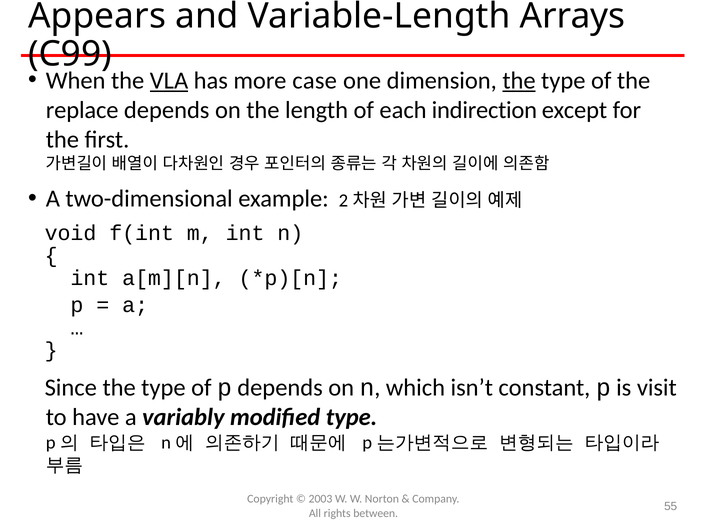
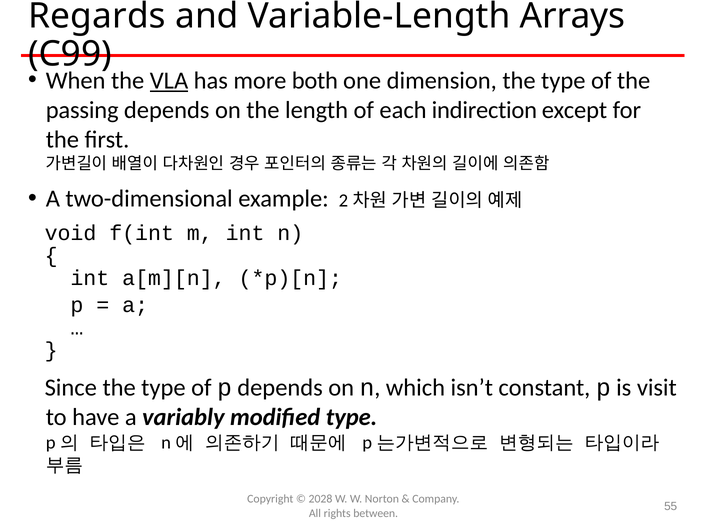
Appears: Appears -> Regards (97, 16)
case: case -> both (315, 81)
the underline: present -> none (519, 81)
replace: replace -> passing (82, 110)
2003: 2003 -> 2028 (320, 499)
